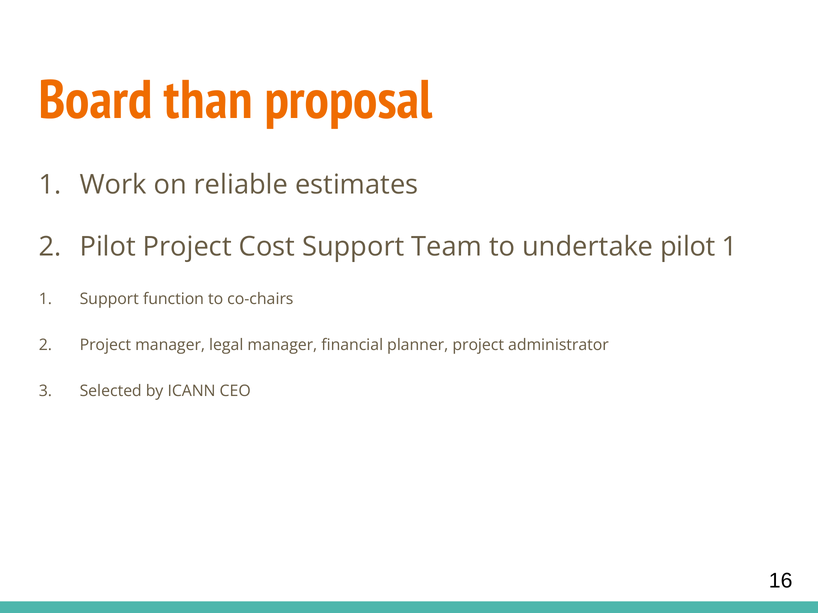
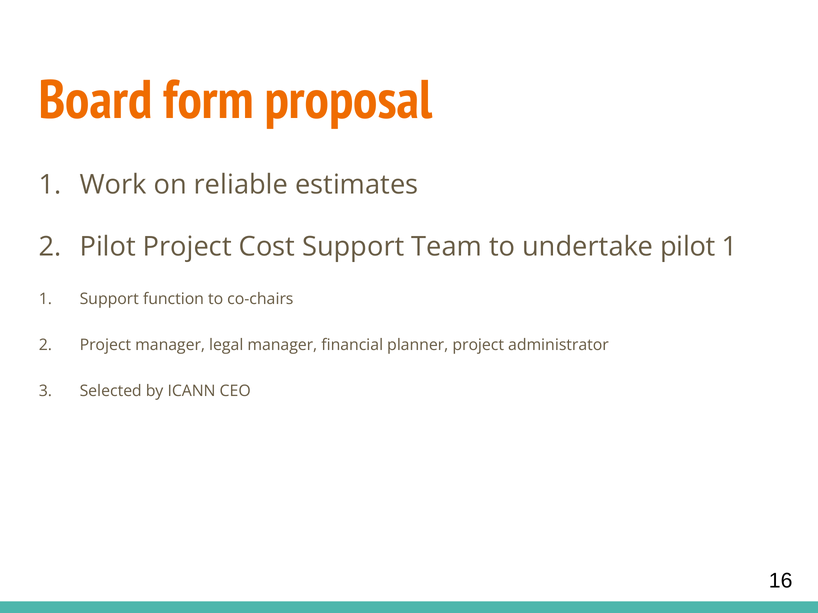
than: than -> form (209, 101)
